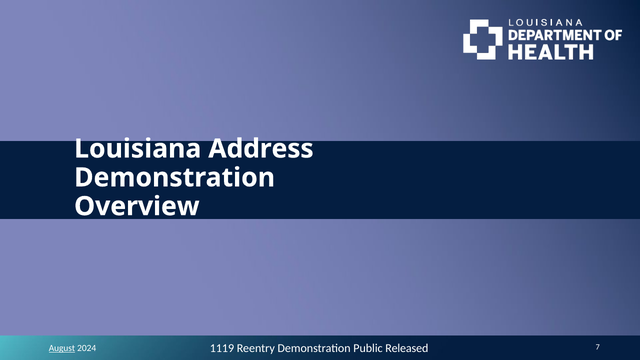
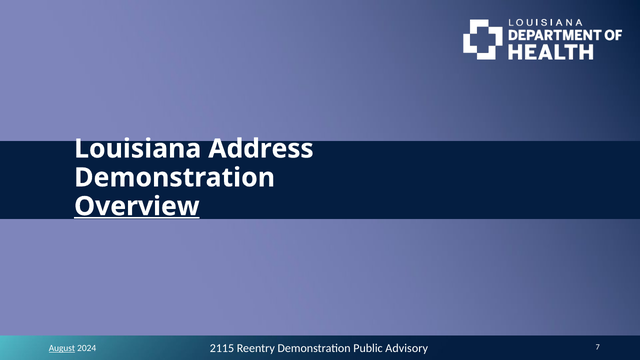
Overview underline: none -> present (137, 206)
1119: 1119 -> 2115 (222, 348)
Released: Released -> Advisory (407, 348)
